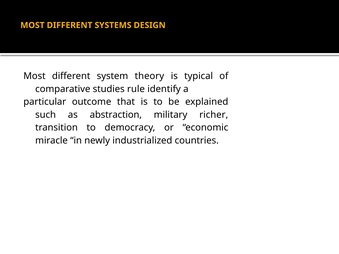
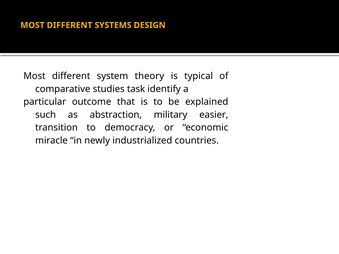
rule: rule -> task (136, 89)
richer: richer -> easier (214, 115)
